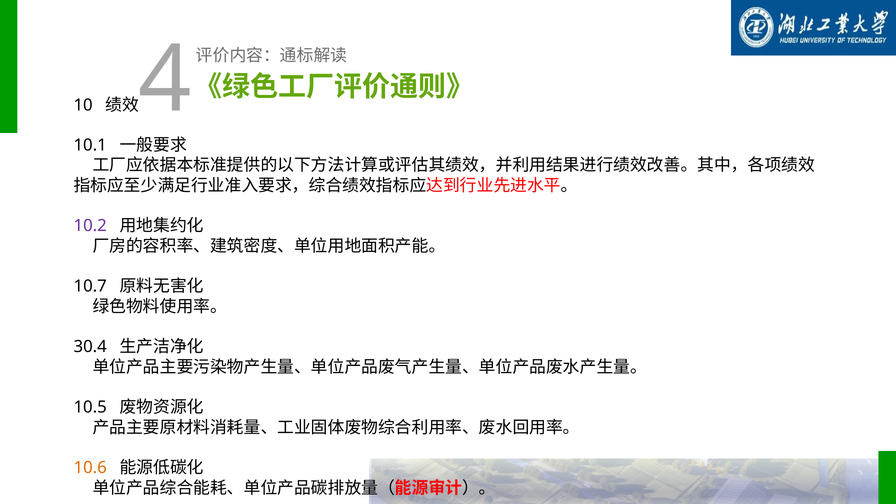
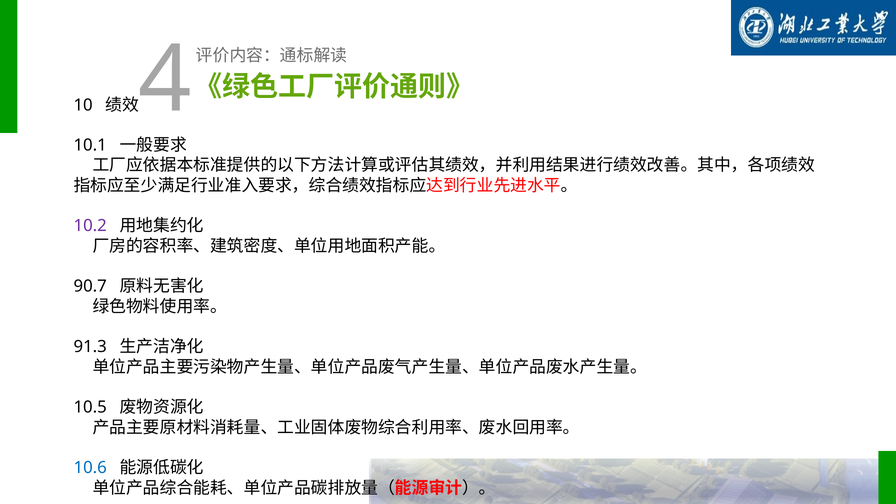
10.7: 10.7 -> 90.7 (90, 286)
30.4: 30.4 -> 91.3 (90, 347)
10.6 colour: orange -> blue (90, 468)
